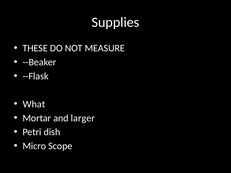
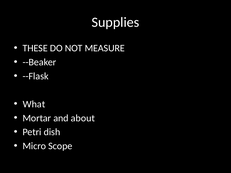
larger: larger -> about (83, 118)
